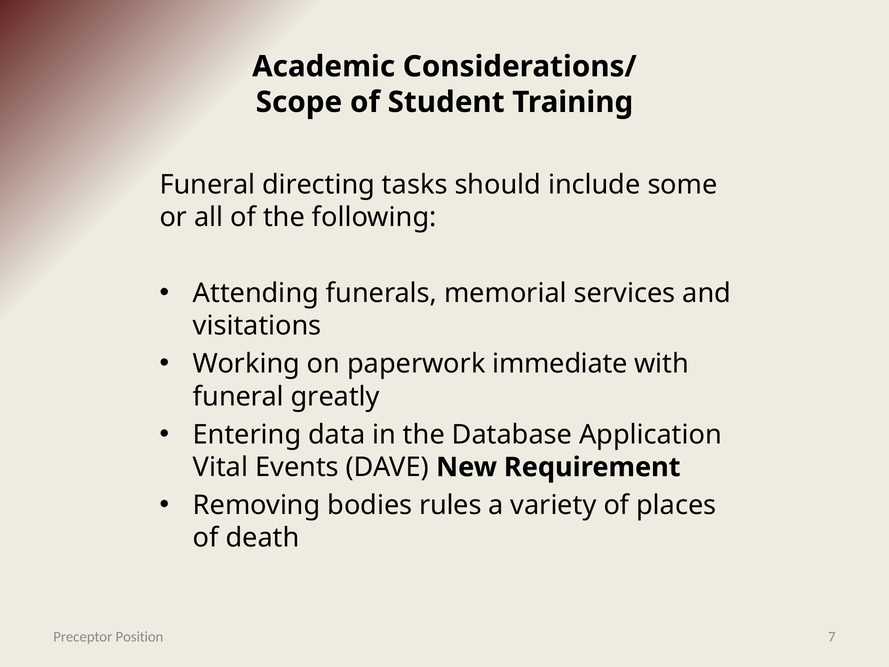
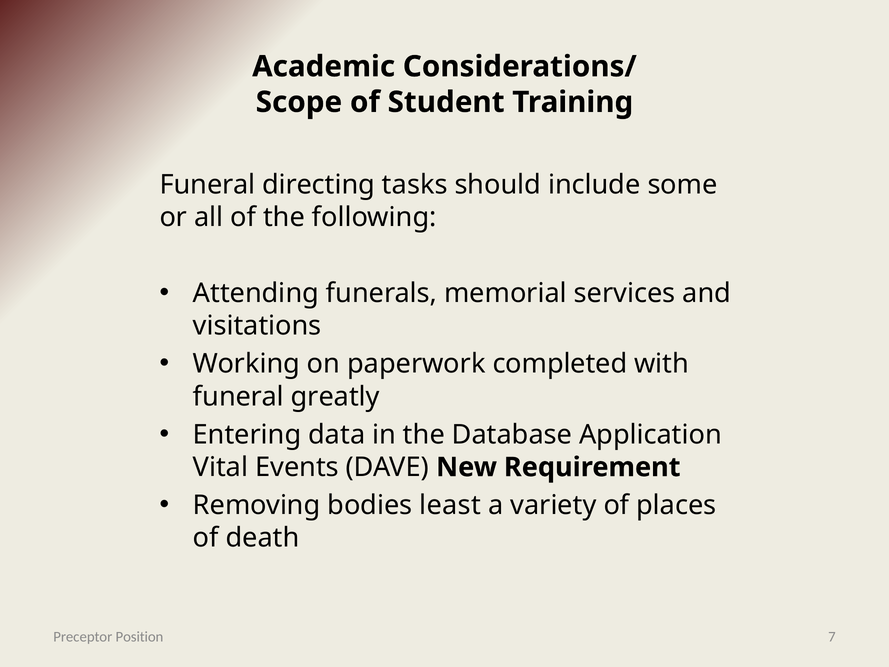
immediate: immediate -> completed (560, 364)
rules: rules -> least (450, 505)
